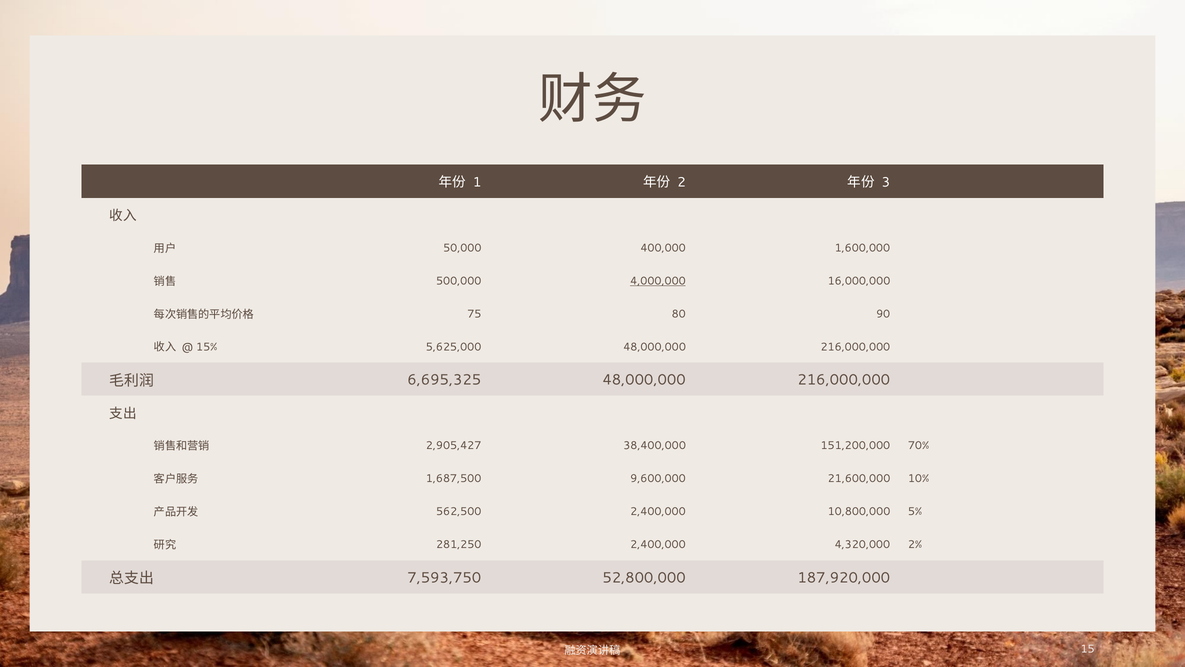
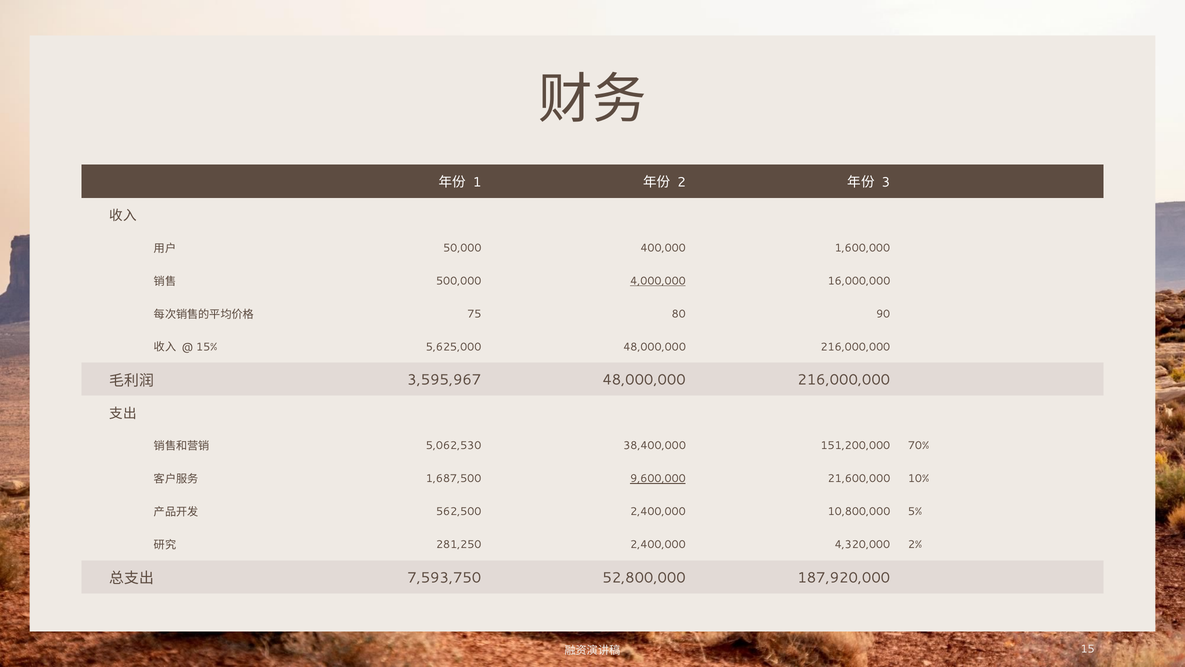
6,695,325: 6,695,325 -> 3,595,967 (444, 380)
2,905,427: 2,905,427 -> 5,062,530 (454, 445)
9,600,000 underline: none -> present (658, 478)
